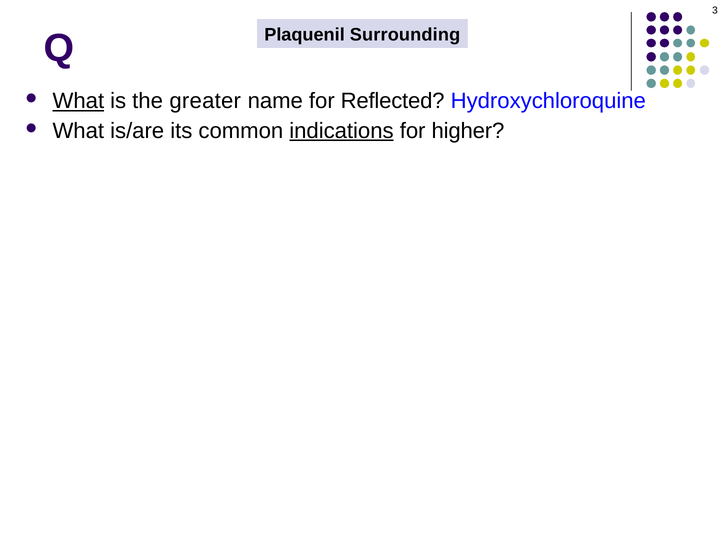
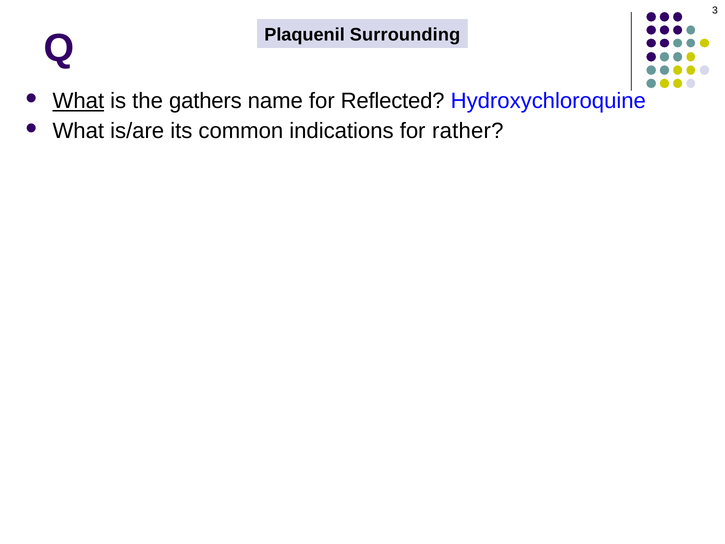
greater: greater -> gathers (205, 101)
indications underline: present -> none (341, 131)
higher: higher -> rather (468, 131)
